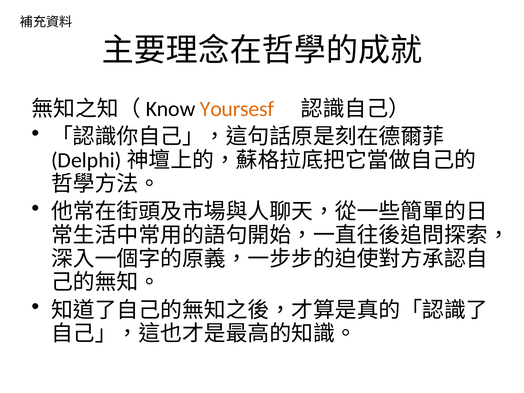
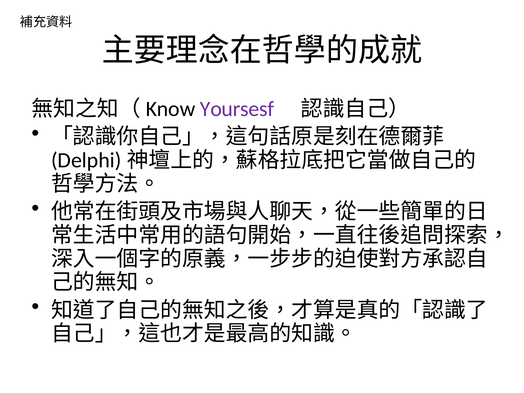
Yoursesf colour: orange -> purple (237, 109)
